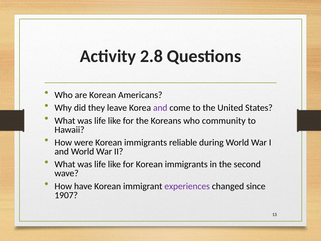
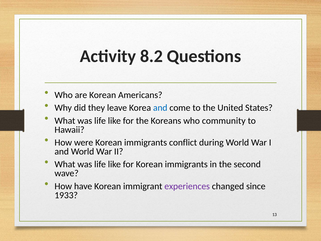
2.8: 2.8 -> 8.2 (151, 56)
and colour: purple -> blue (160, 108)
reliable: reliable -> conflict (183, 142)
1907: 1907 -> 1933 (66, 195)
